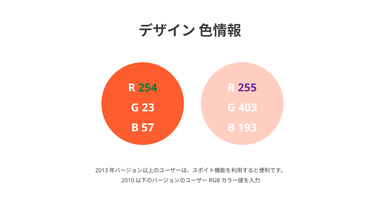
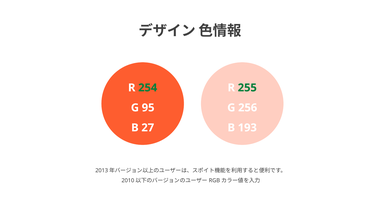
255 colour: purple -> green (247, 88)
23: 23 -> 95 (148, 108)
403: 403 -> 256 (248, 108)
57: 57 -> 27 (148, 128)
